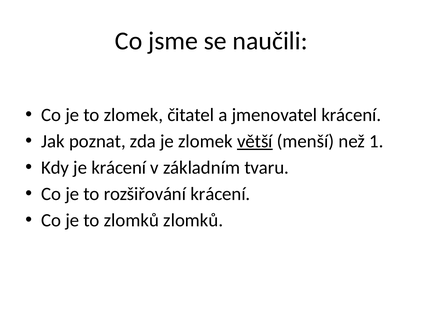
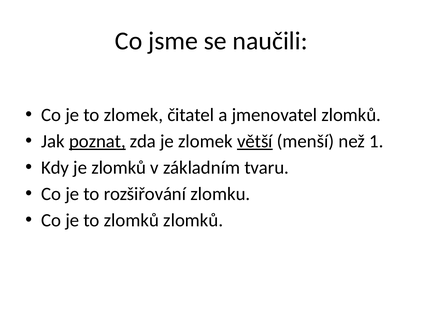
jmenovatel krácení: krácení -> zlomků (351, 115)
poznat underline: none -> present (97, 141)
je krácení: krácení -> zlomků (119, 168)
rozšiřování krácení: krácení -> zlomku (220, 194)
